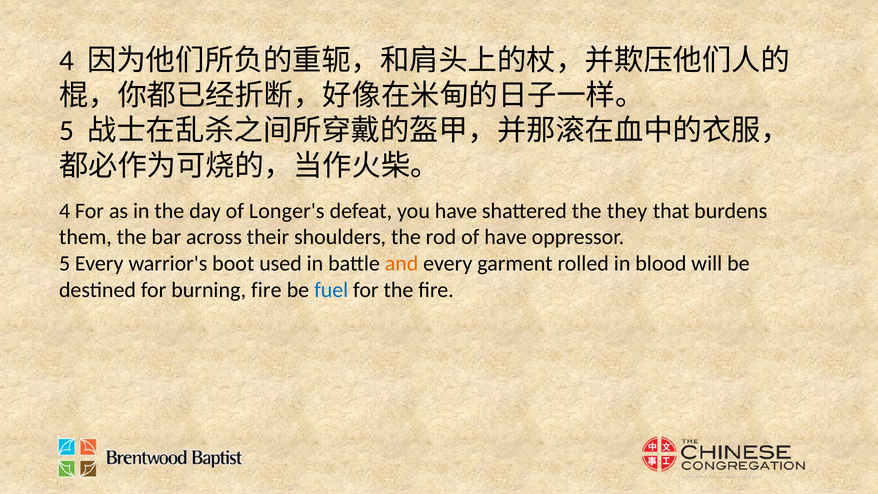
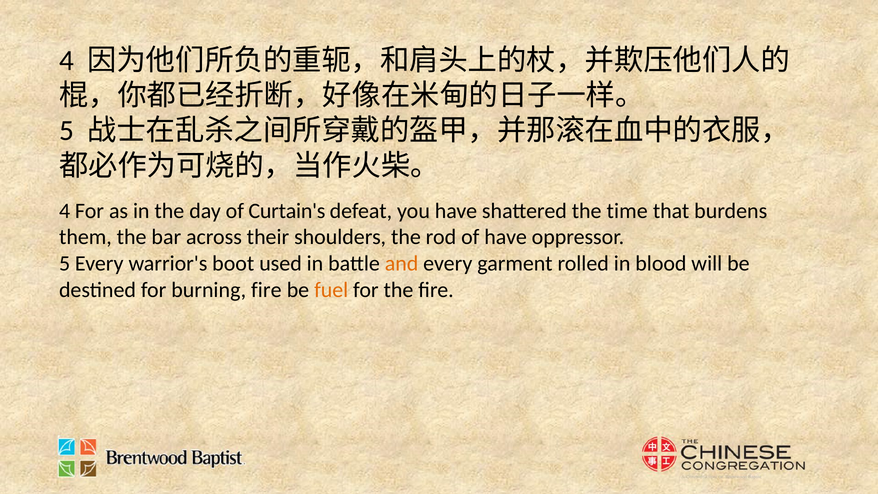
Longer's: Longer's -> Curtain's (287, 211)
they: they -> time (627, 211)
fuel colour: blue -> orange (331, 290)
